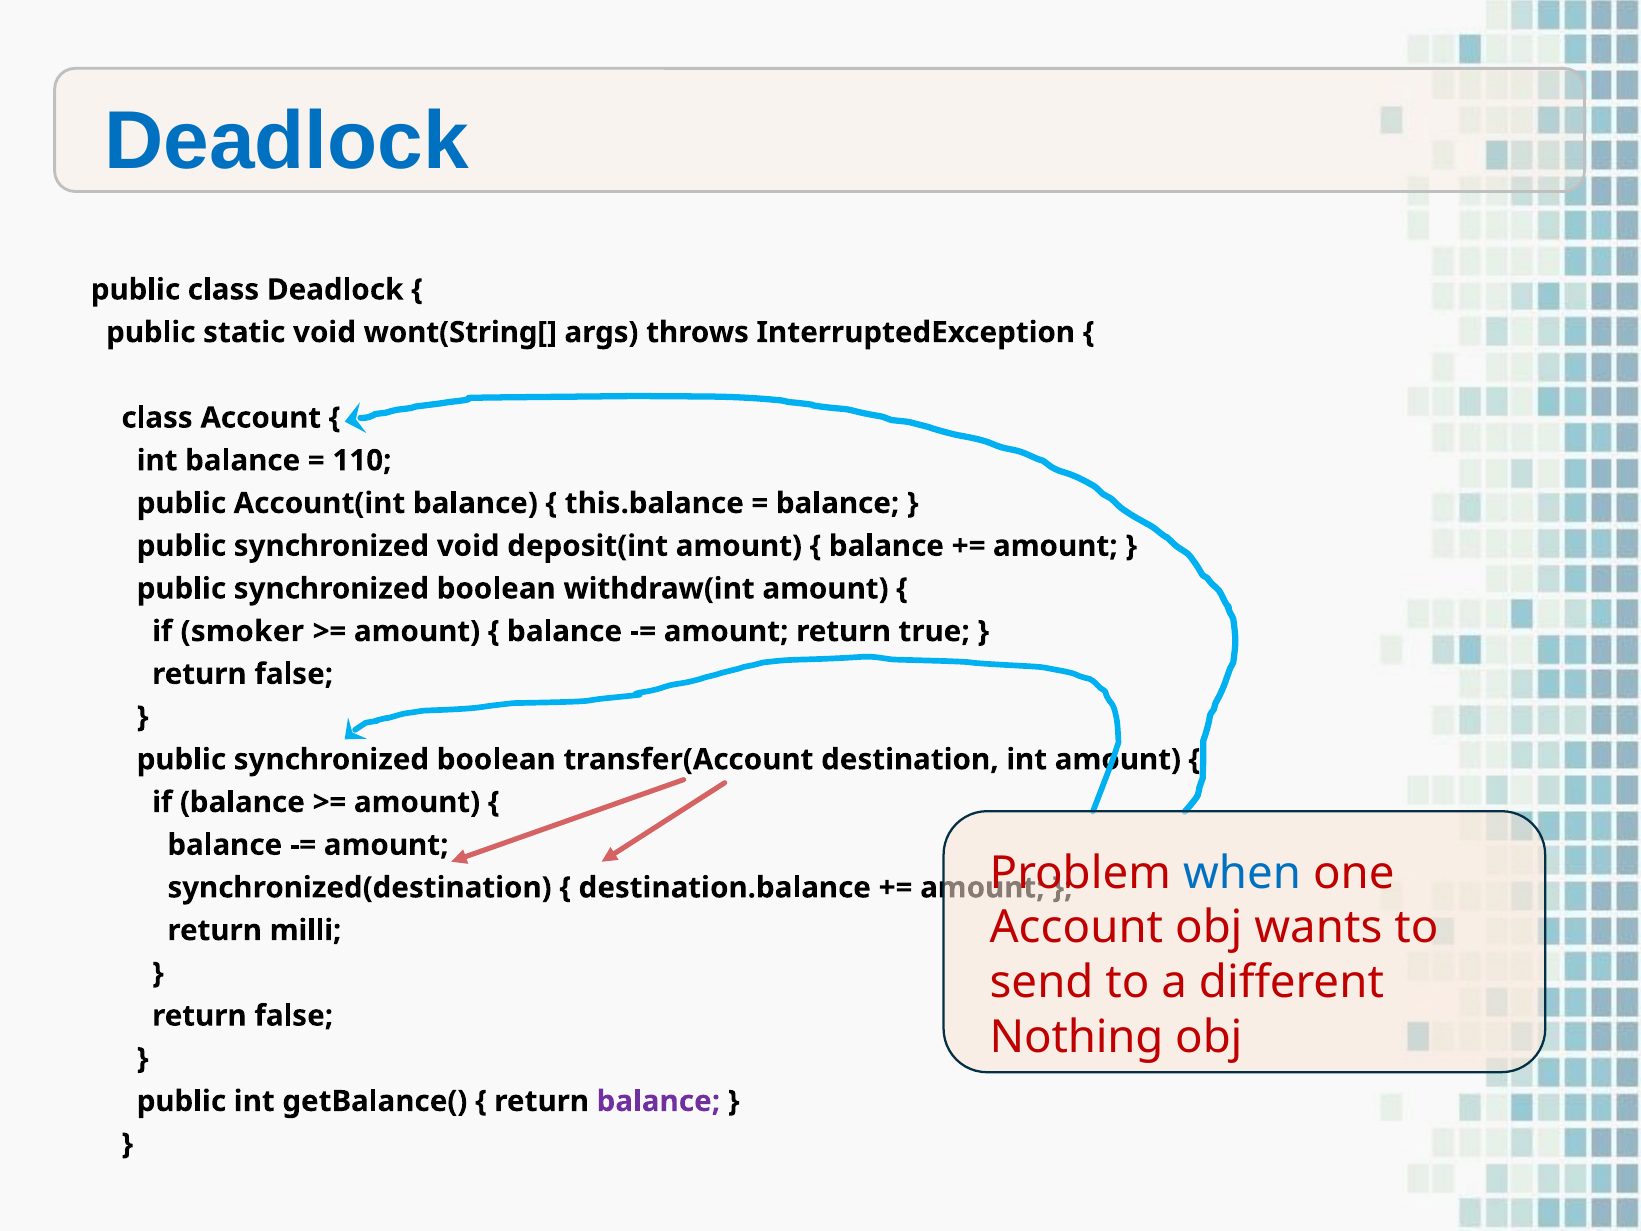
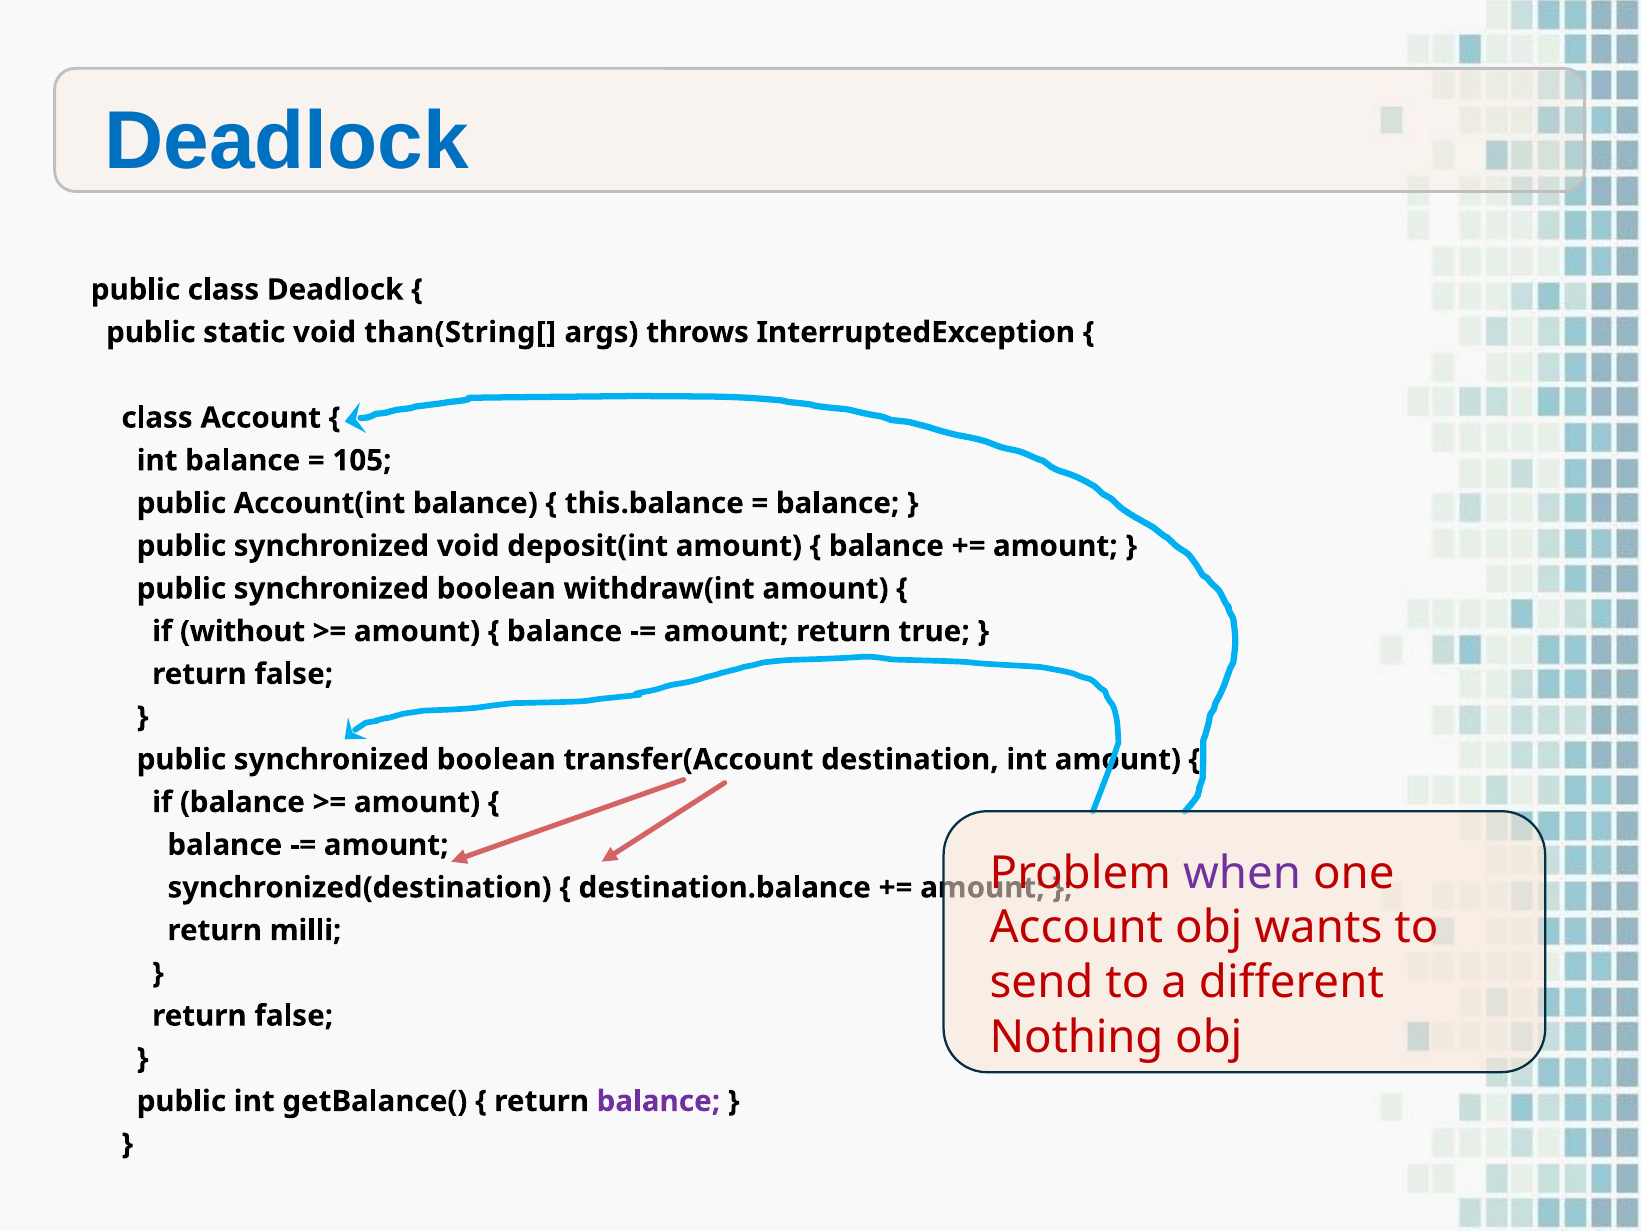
wont(String[: wont(String[ -> than(String[ (460, 332)
110: 110 -> 105 (362, 460)
smoker: smoker -> without (243, 631)
when colour: blue -> purple (1242, 873)
